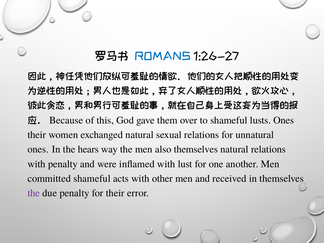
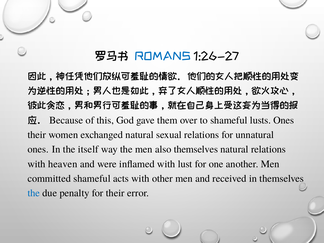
hears: hears -> itself (88, 149)
with penalty: penalty -> heaven (63, 164)
the colour: purple -> blue (34, 193)
